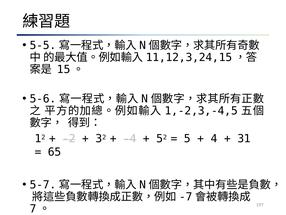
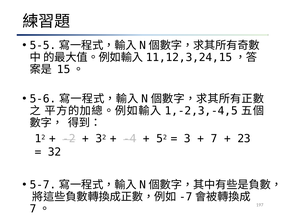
5: 5 -> 3 (187, 138)
4: 4 -> 7 (214, 138)
31: 31 -> 23 (244, 138)
65: 65 -> 32 (55, 152)
